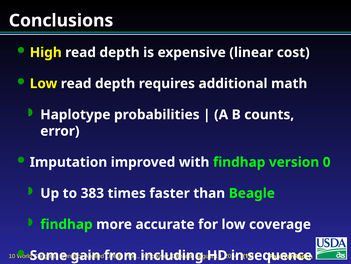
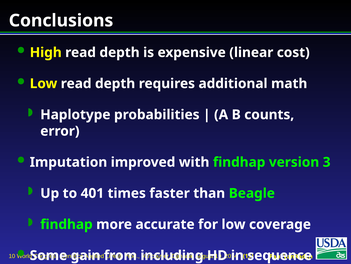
0: 0 -> 3 (327, 162)
383: 383 -> 401 (92, 193)
